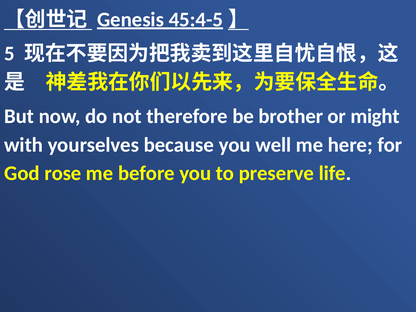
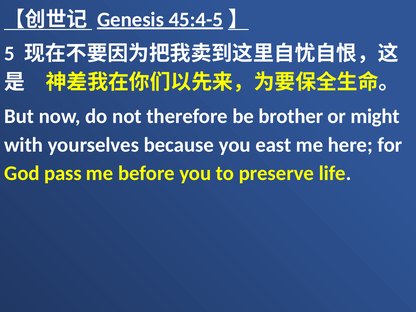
well: well -> east (273, 145)
rose: rose -> pass (63, 173)
